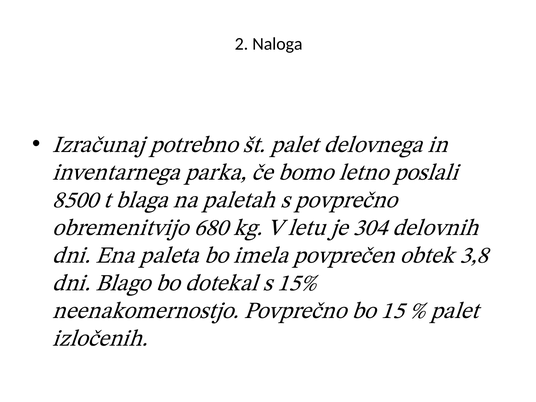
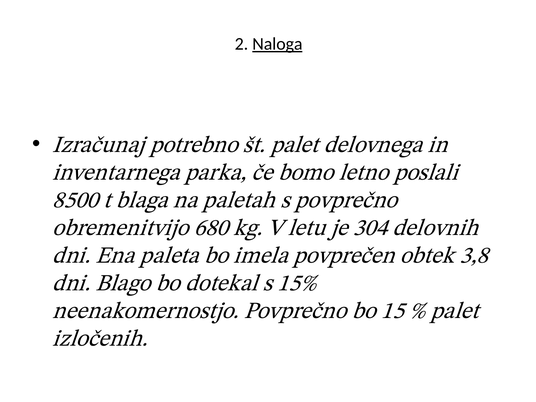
Naloga underline: none -> present (277, 44)
